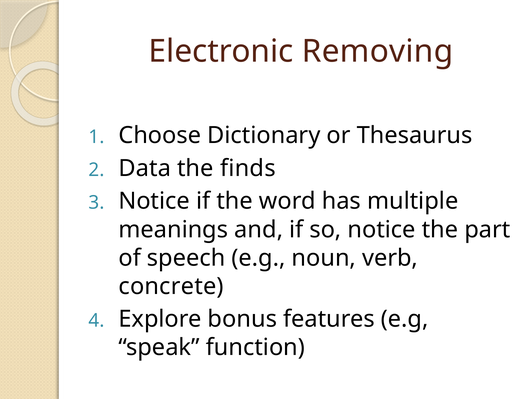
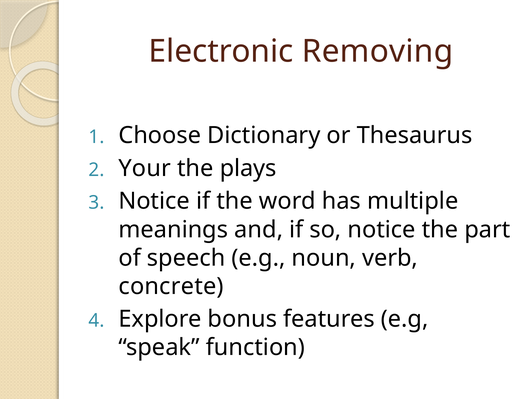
Data: Data -> Your (145, 168)
finds: finds -> plays (248, 168)
